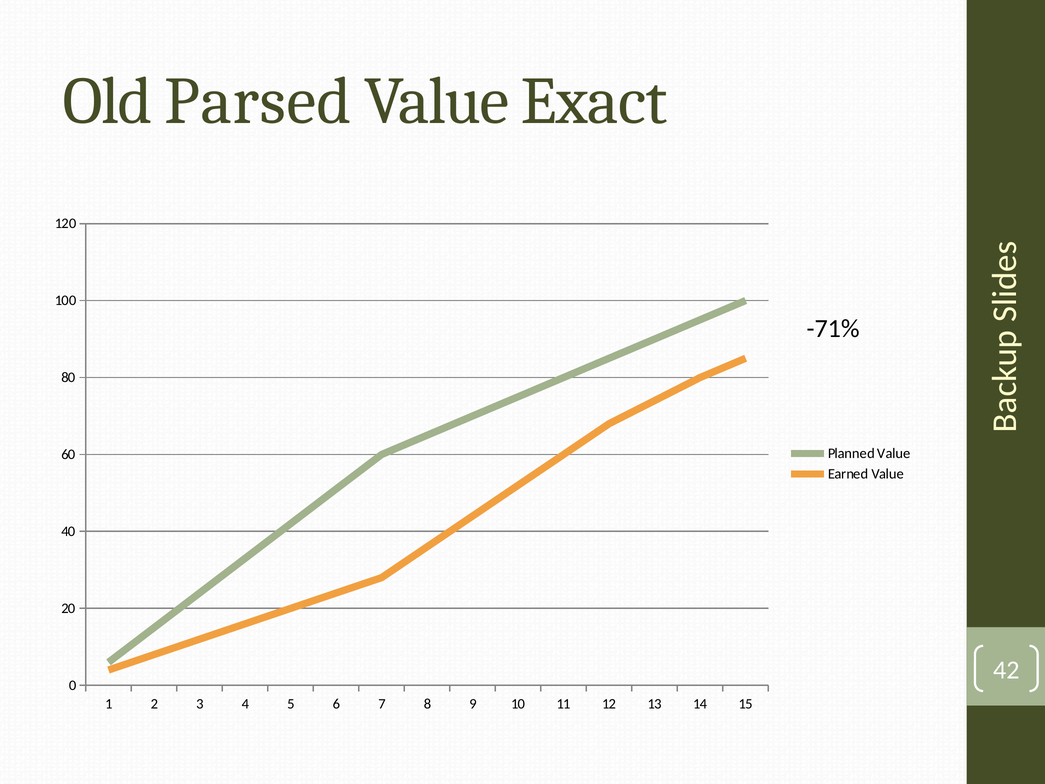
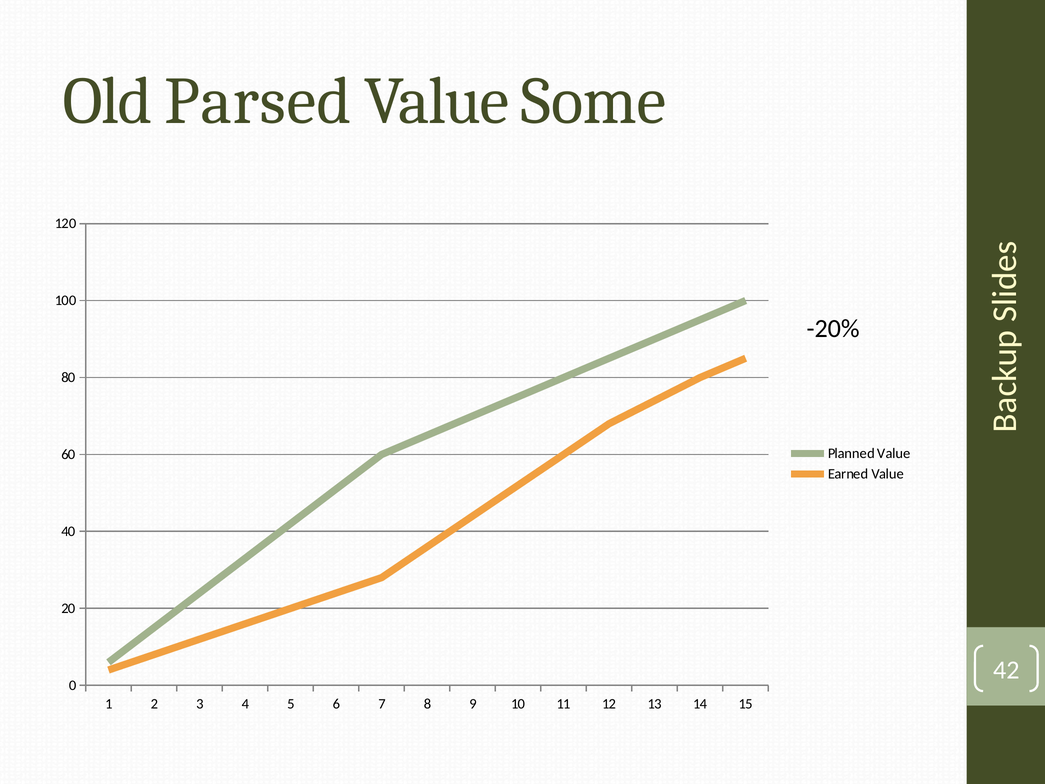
Exact: Exact -> Some (594, 101)
-71%: -71% -> -20% (833, 329)
